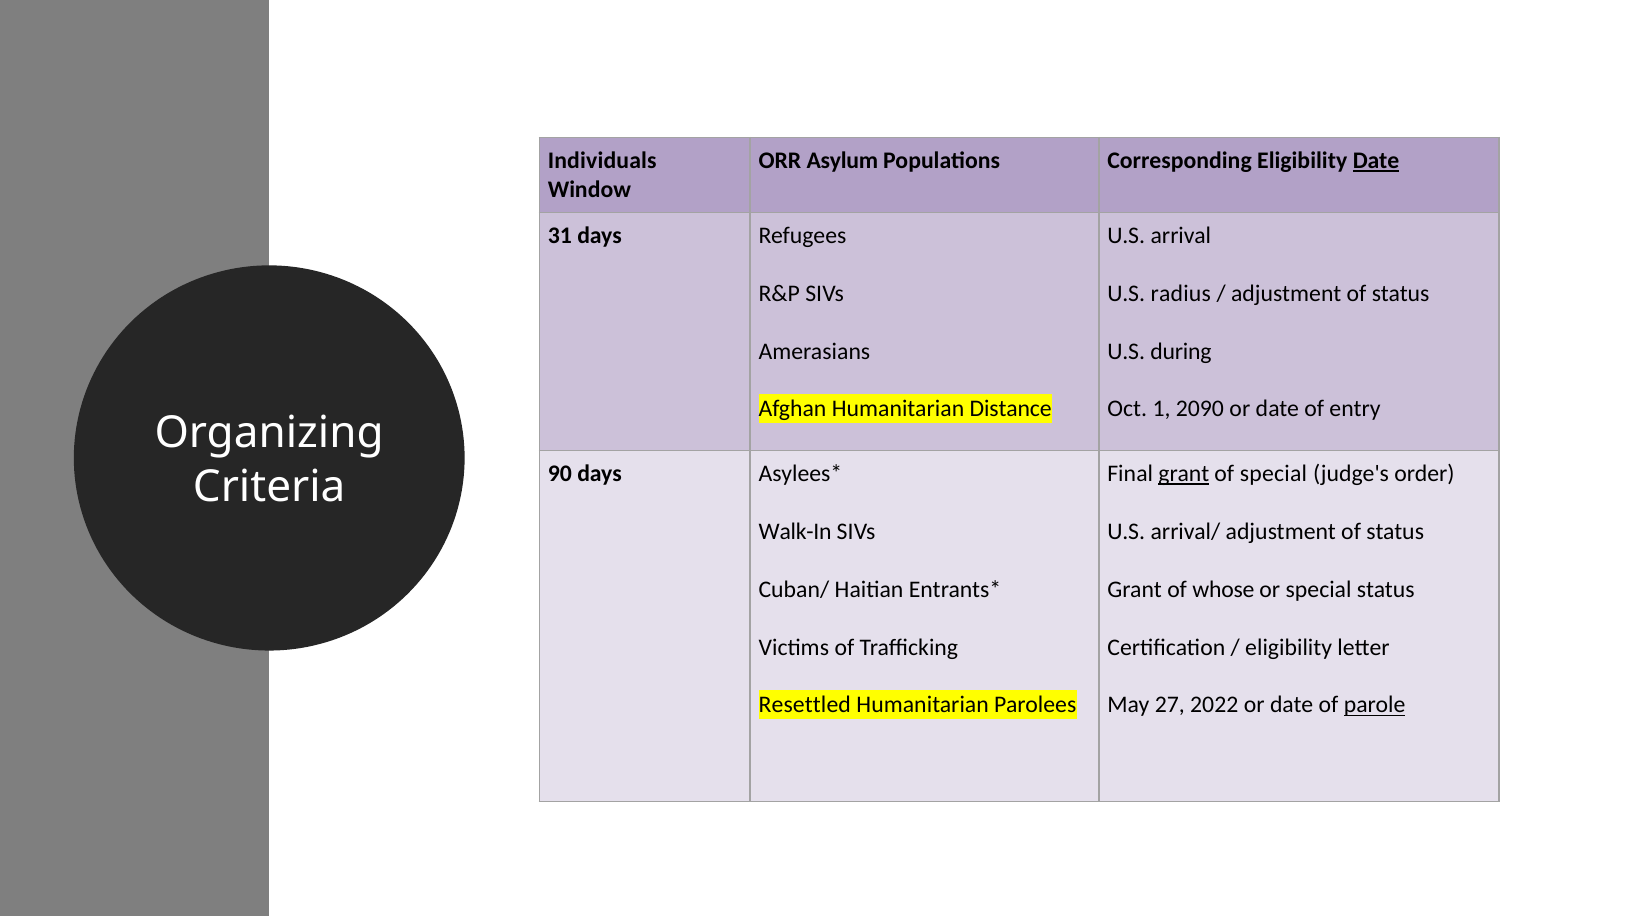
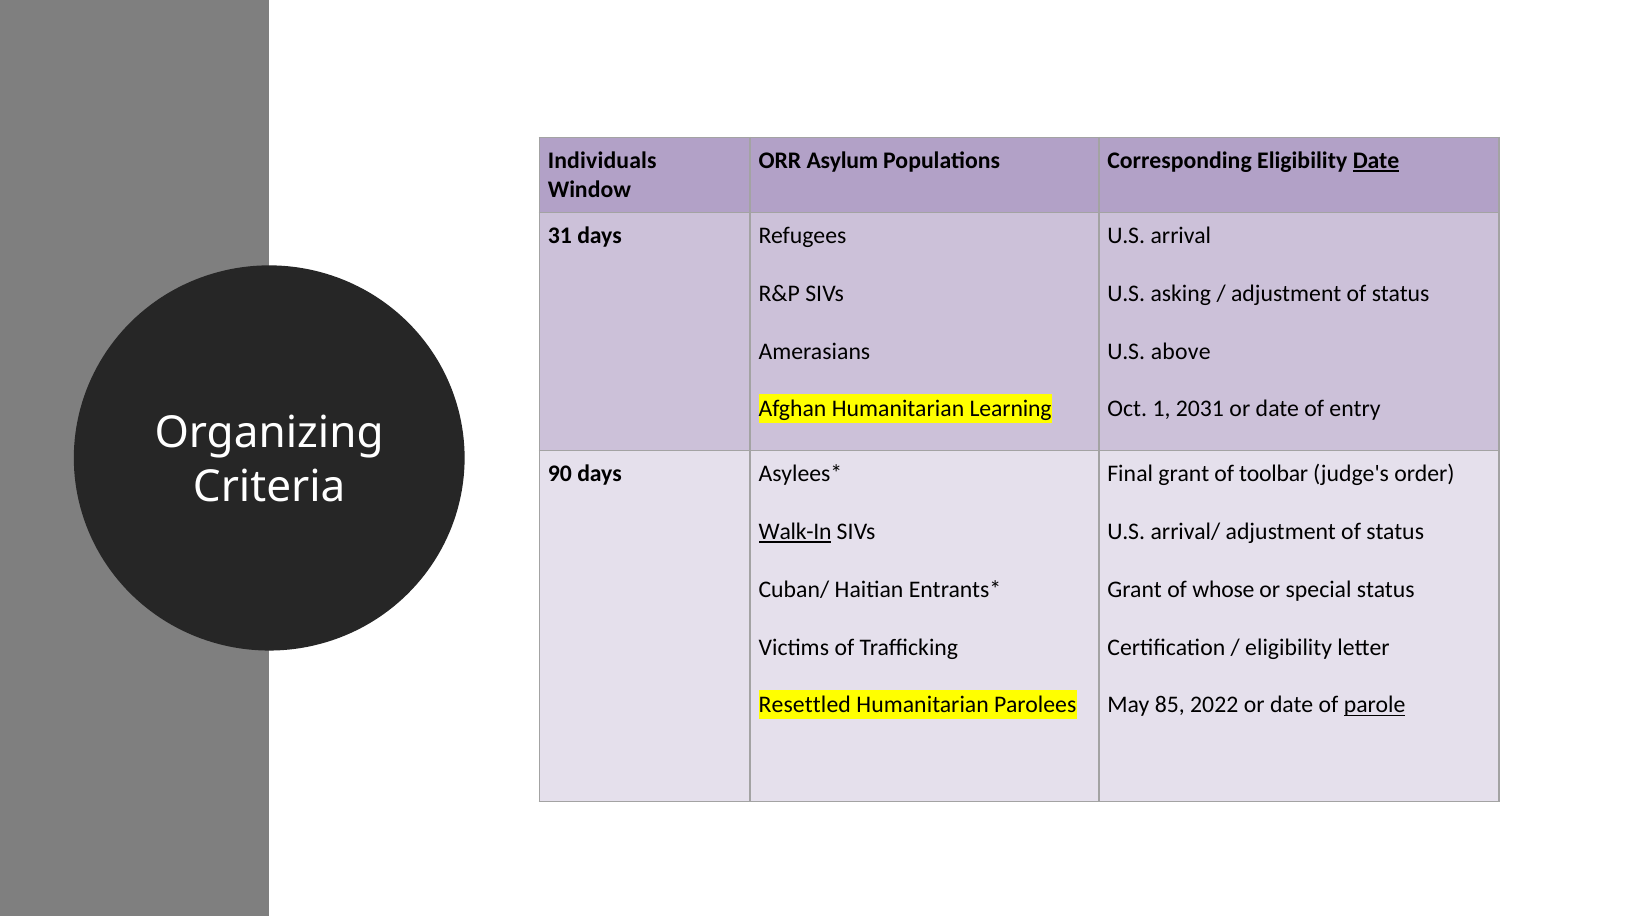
radius: radius -> asking (1181, 293)
during: during -> above (1181, 351)
Distance: Distance -> Learning (1011, 409)
2090: 2090 -> 2031 (1200, 409)
grant underline: present -> none (1184, 474)
of special: special -> toolbar (1274, 474)
Walk-In underline: none -> present (795, 532)
27: 27 -> 85 (1170, 705)
